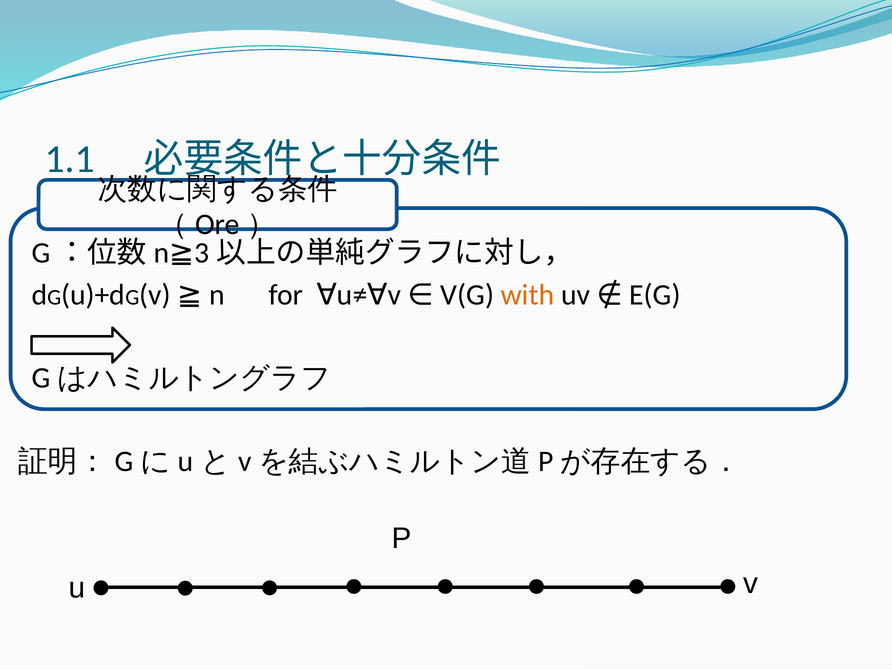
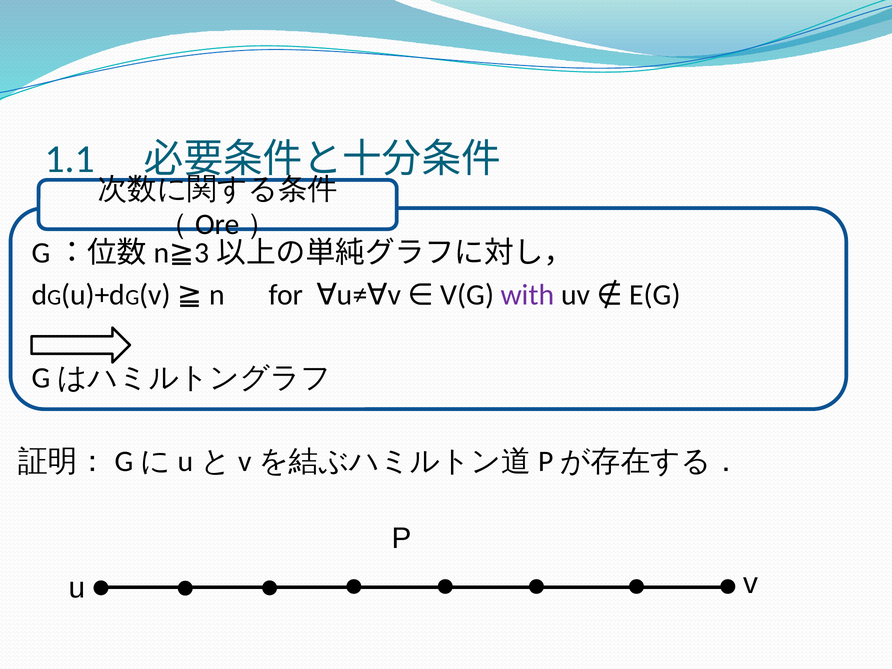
with colour: orange -> purple (528, 295)
